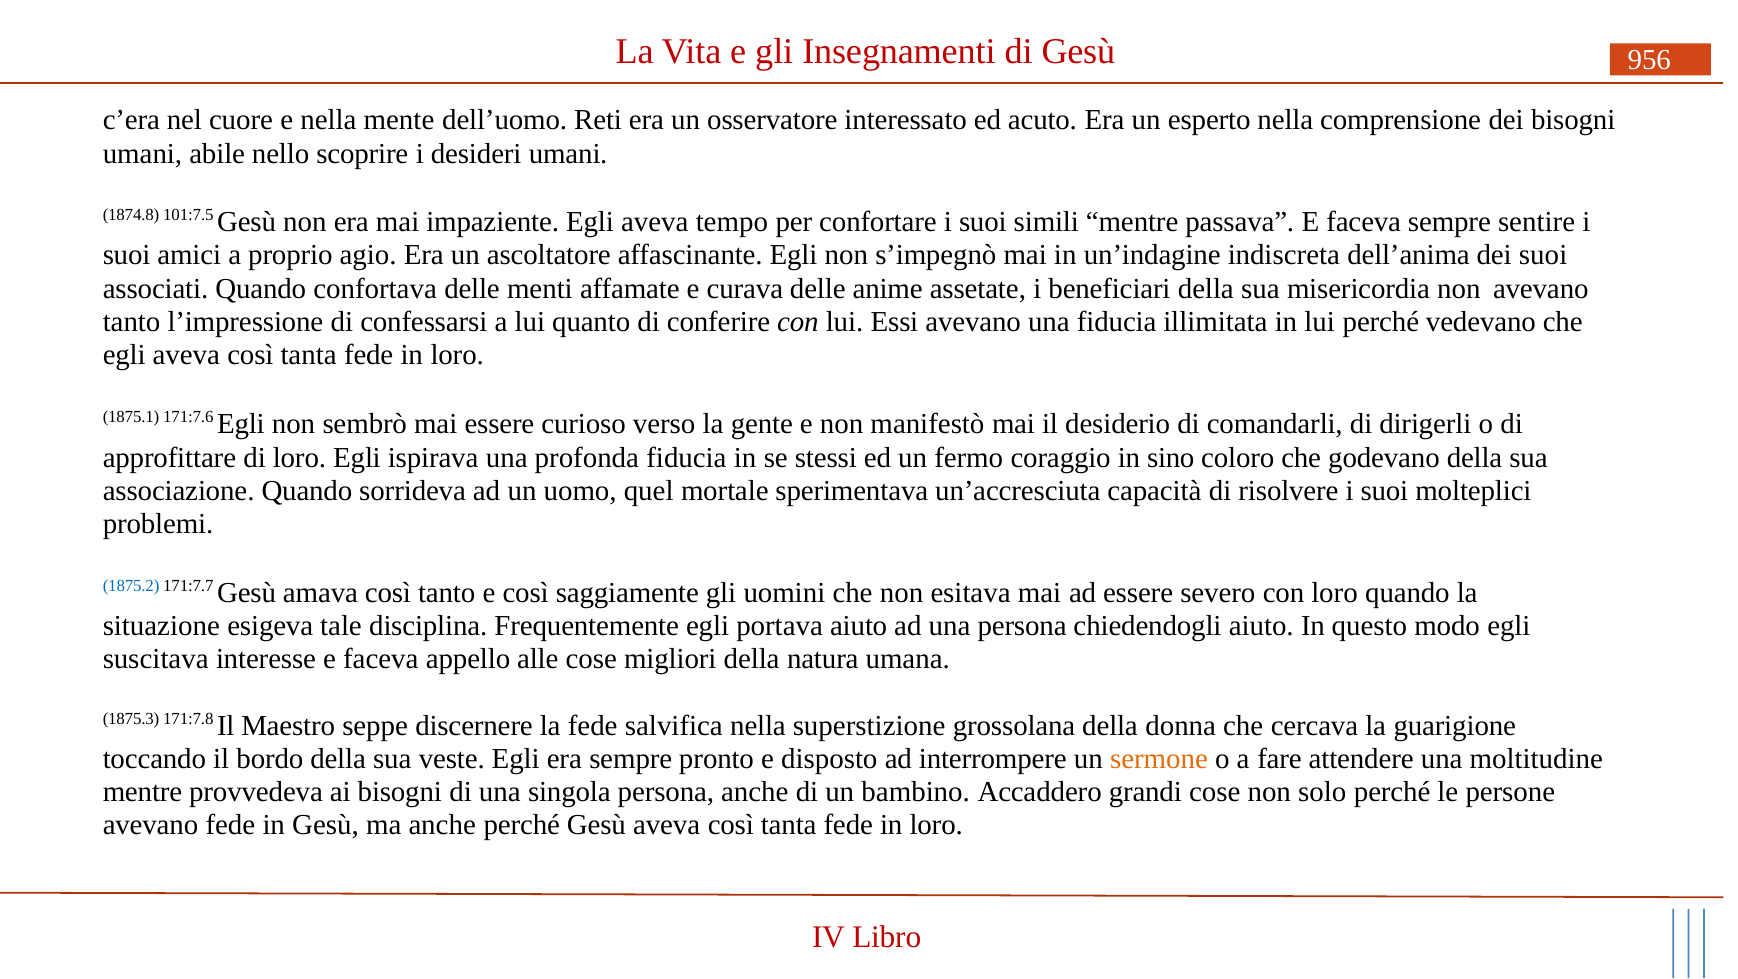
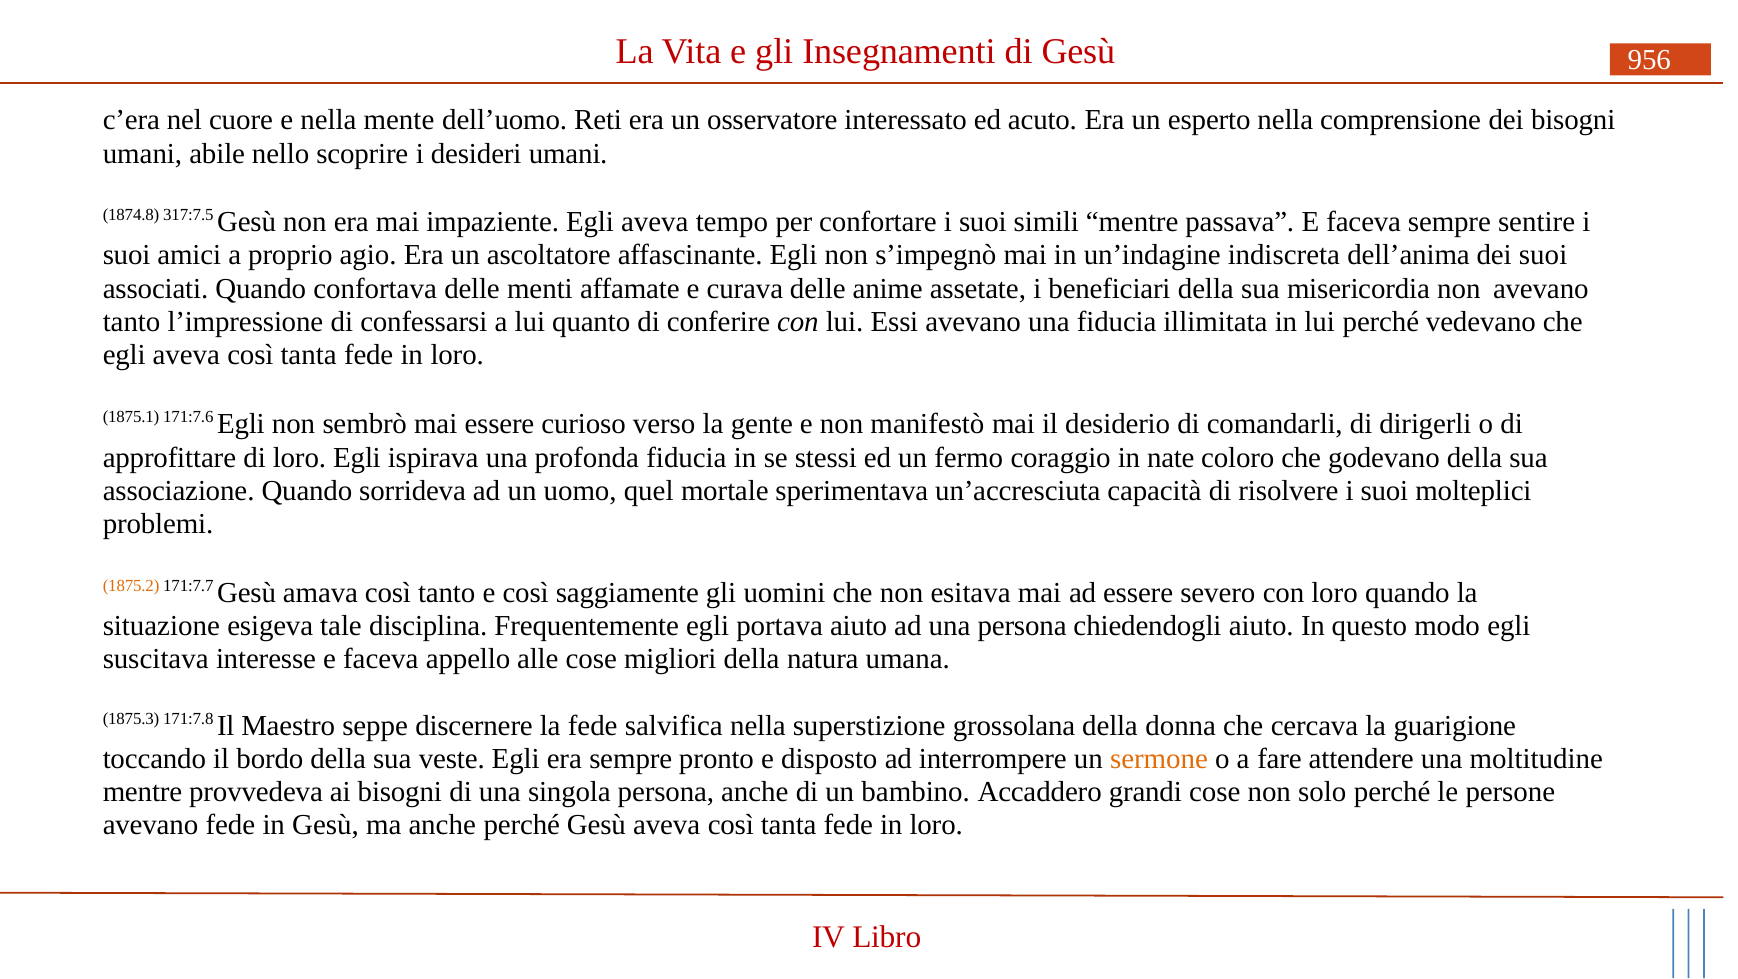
101:7.5: 101:7.5 -> 317:7.5 (188, 215)
sino: sino -> nate (1171, 457)
1875.2 colour: blue -> orange (131, 585)
